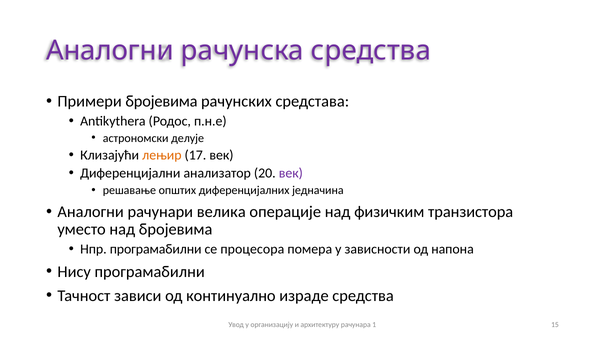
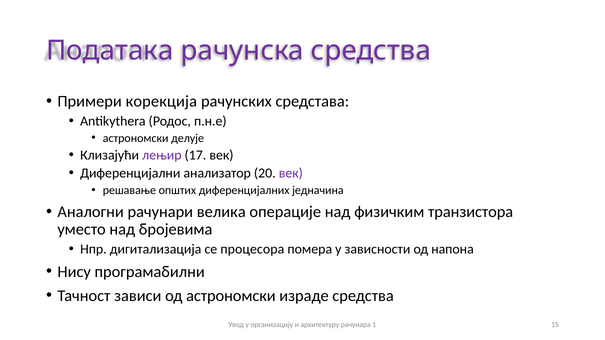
Аналогни: Аналогни -> Података (110, 51)
Примери бројевима: бројевима -> корекција (161, 102)
лењир colour: orange -> purple (162, 155)
Нпр програмабилни: програмабилни -> дигитализација (156, 249)
од континуално: континуално -> астрономски (231, 296)
